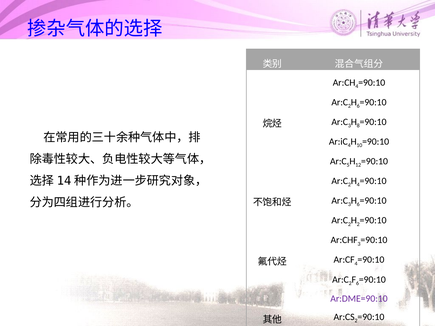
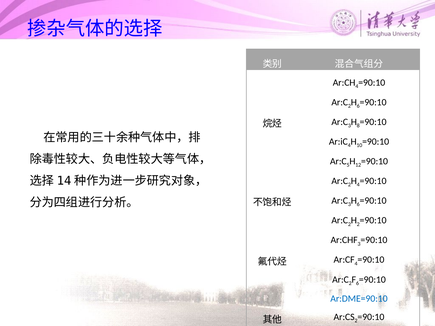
Ar:DME=90:10 colour: purple -> blue (359, 299)
